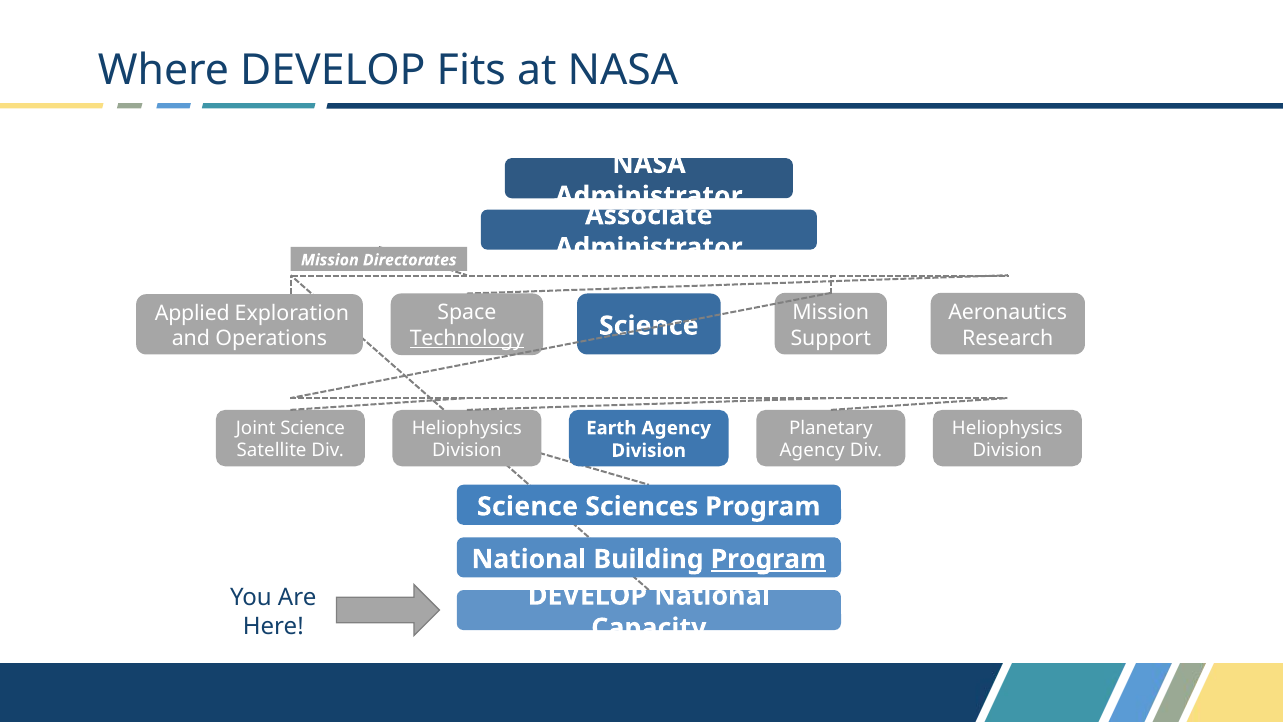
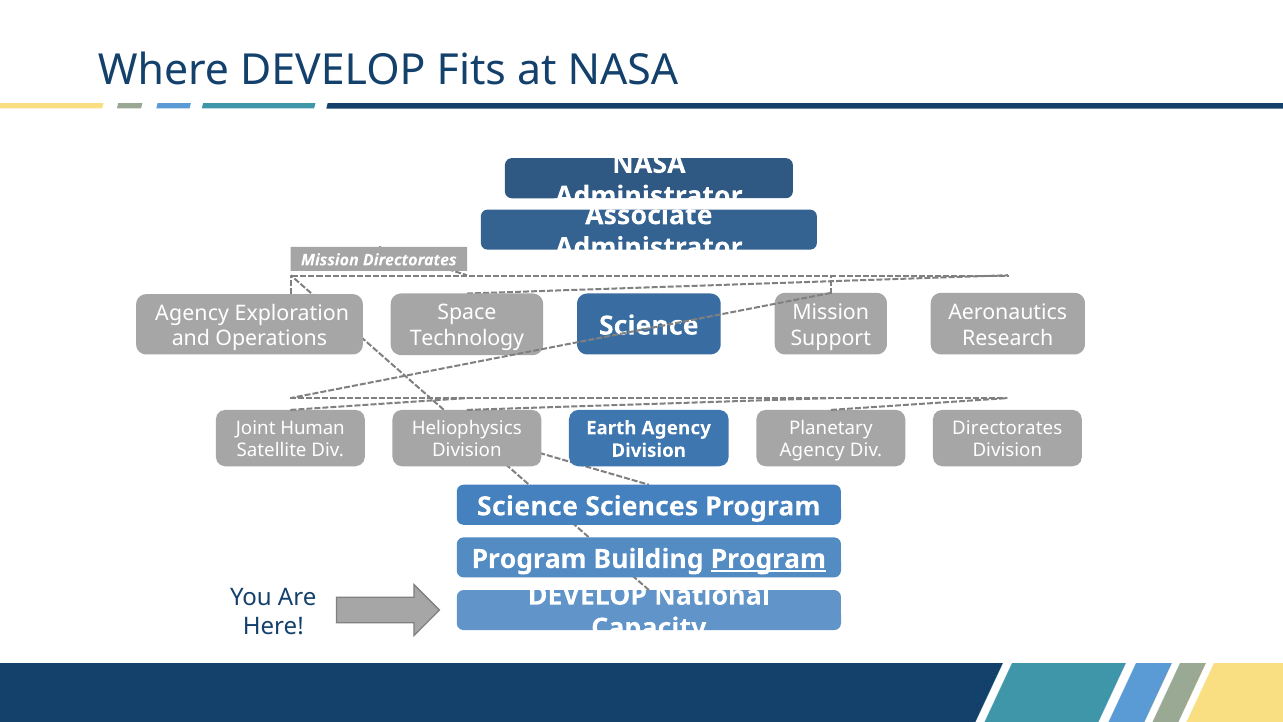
Applied: Applied -> Agency (192, 313)
Technology underline: present -> none (467, 338)
Joint Science: Science -> Human (313, 428)
Heliophysics: Heliophysics -> Directorates (1007, 428)
National: National -> Program (529, 559)
